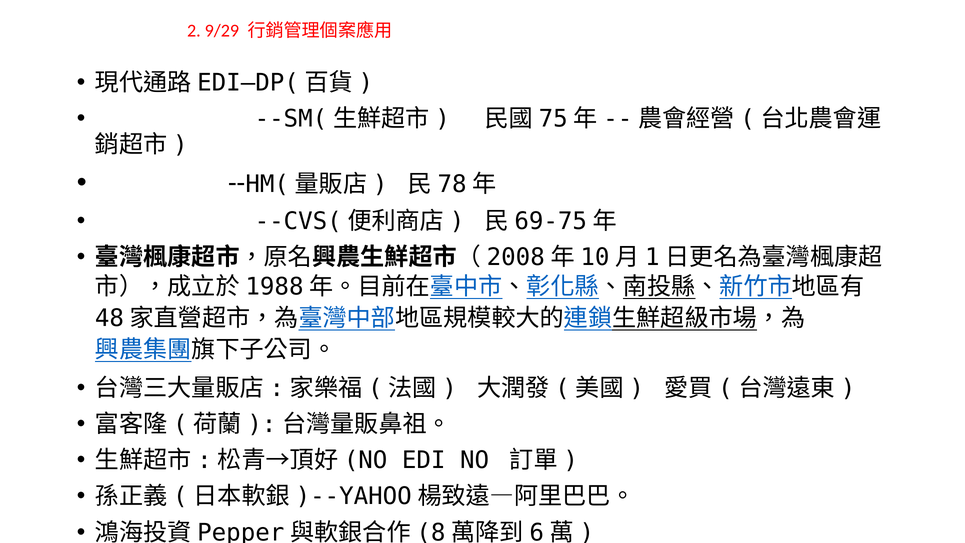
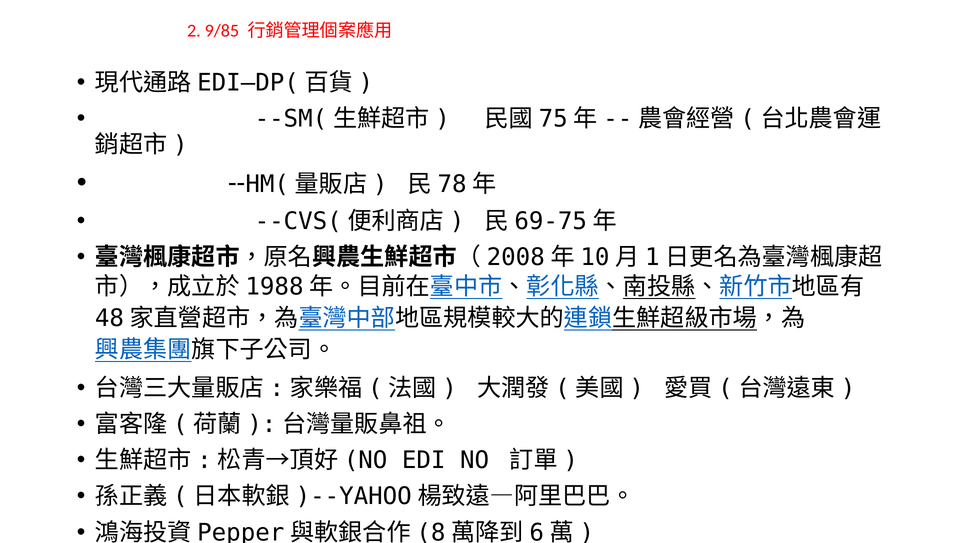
9/29: 9/29 -> 9/85 (222, 31)
